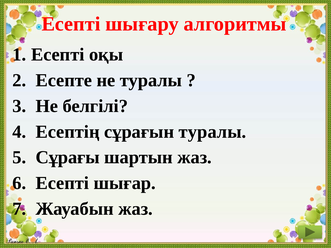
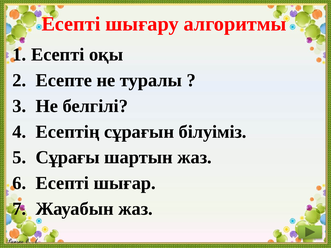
сұрағын туралы: туралы -> білуіміз (213, 132)
